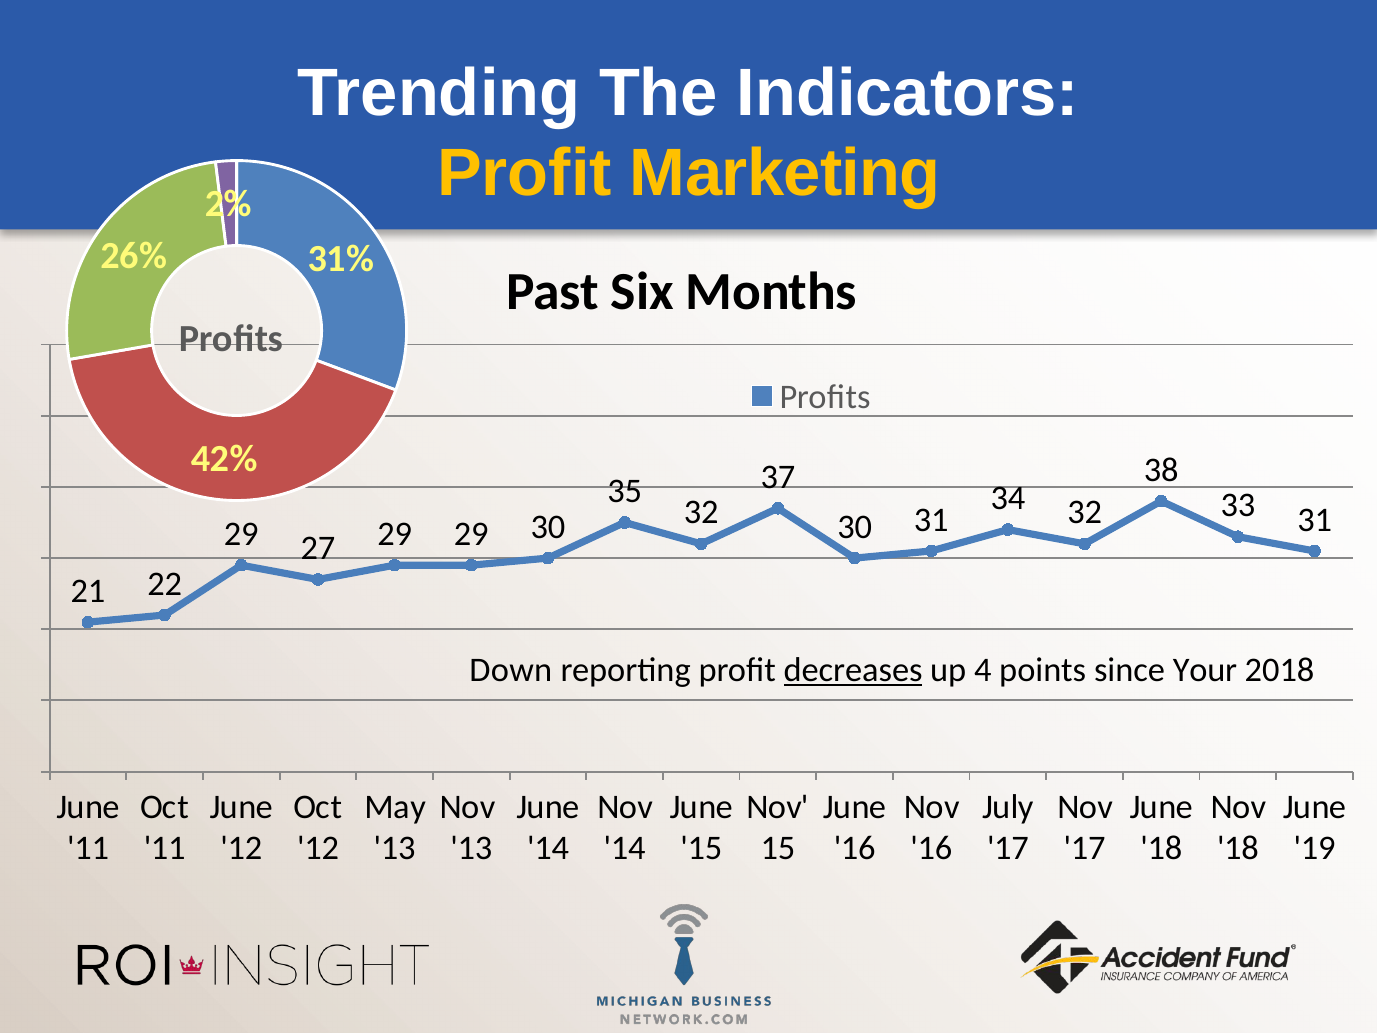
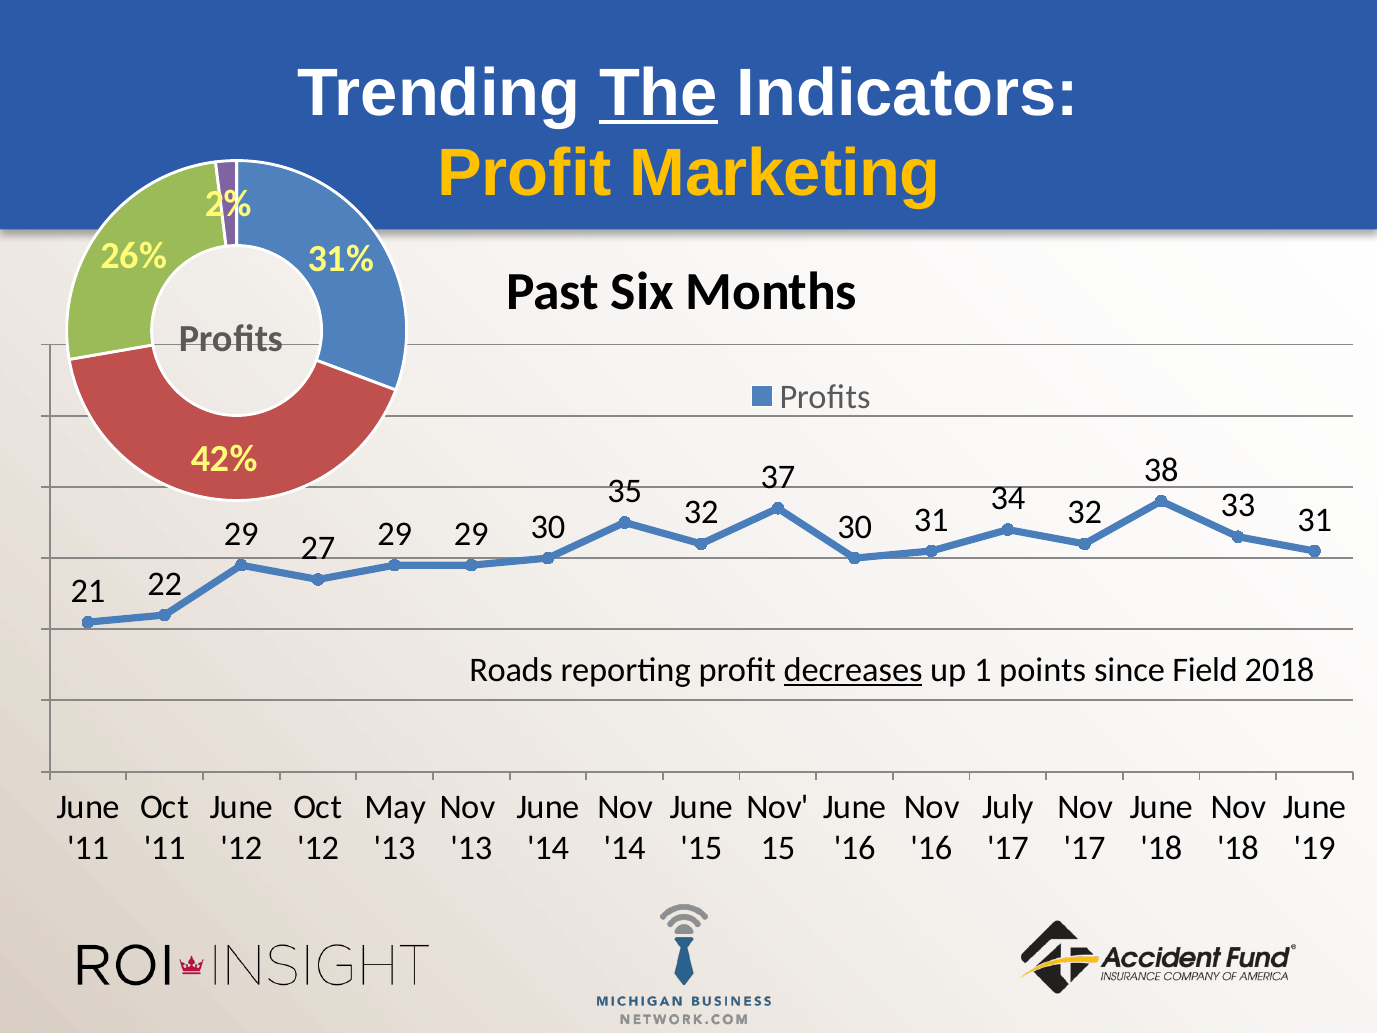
The underline: none -> present (659, 93)
Down: Down -> Roads (511, 670)
4: 4 -> 1 (983, 670)
Your: Your -> Field (1205, 670)
